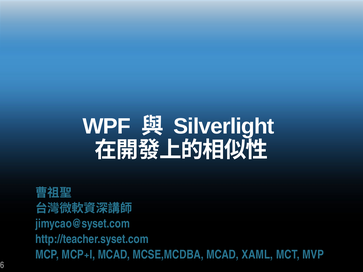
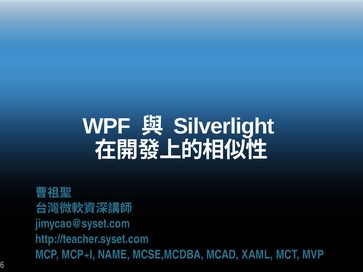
MCP+I MCAD: MCAD -> NAME (114, 255)
